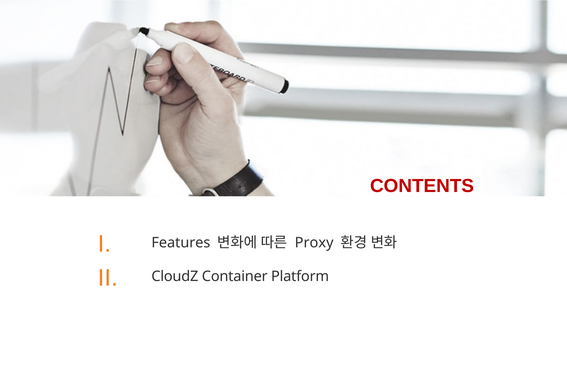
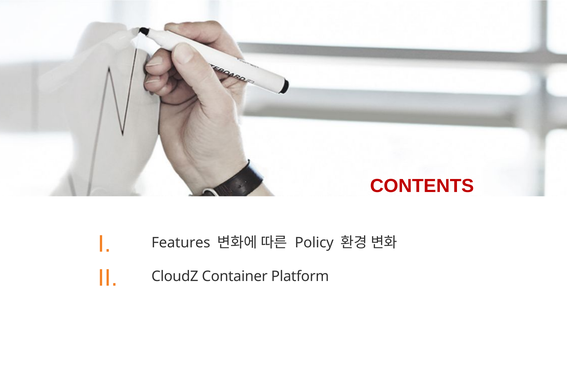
Proxy: Proxy -> Policy (314, 243)
